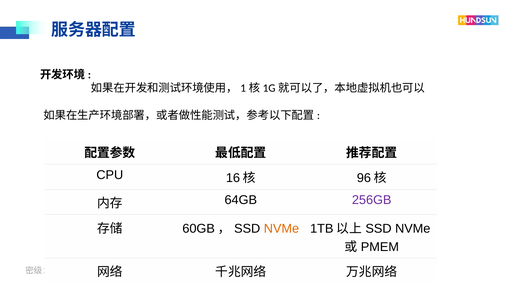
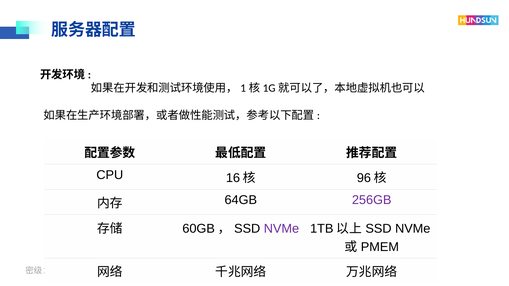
NVMe colour: orange -> purple (281, 229)
